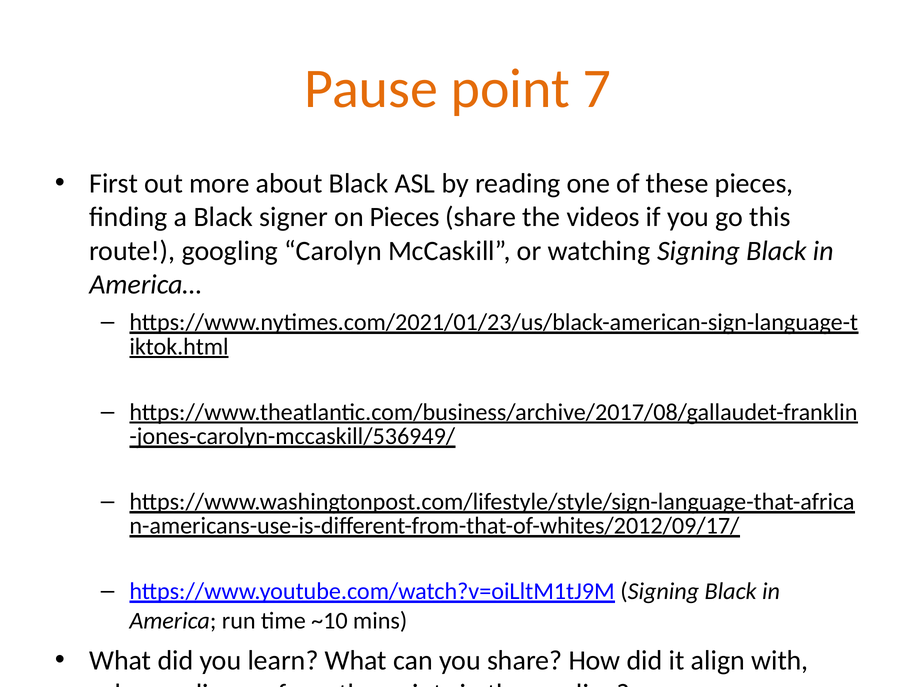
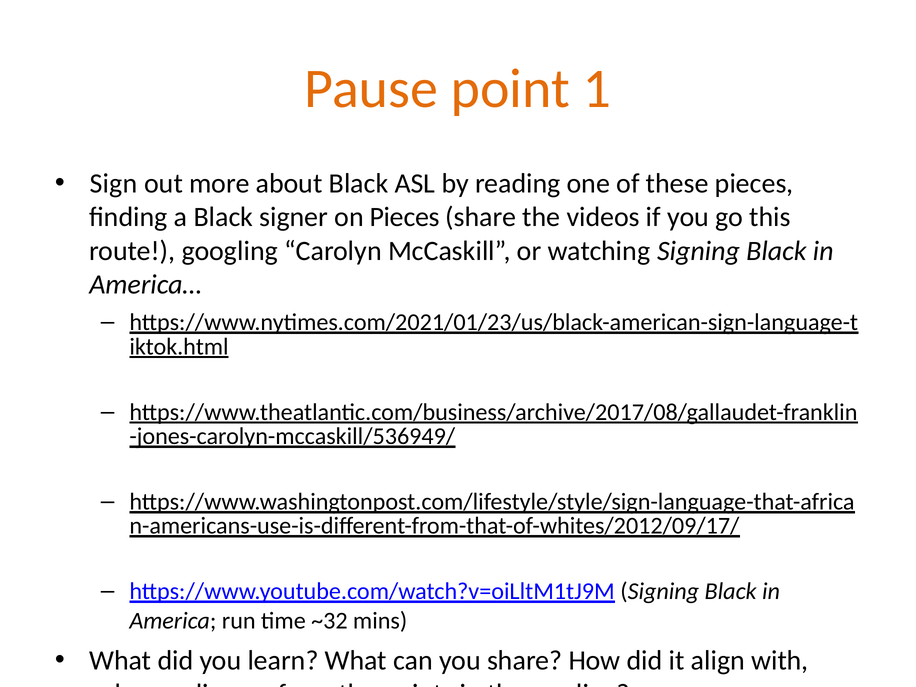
7: 7 -> 1 (597, 89)
First: First -> Sign (113, 184)
~10: ~10 -> ~32 (329, 621)
